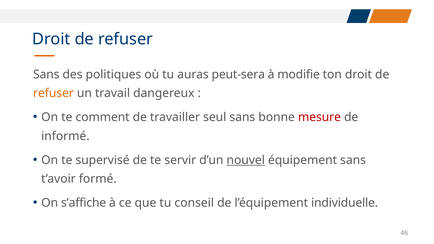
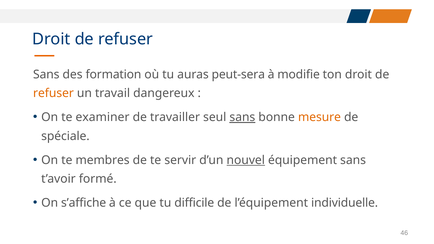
politiques: politiques -> formation (113, 75)
comment: comment -> examiner (103, 117)
sans underline: none -> present (242, 117)
mesure colour: red -> orange (319, 117)
informé: informé -> spéciale (65, 136)
supervisé: supervisé -> membres (103, 160)
conseil: conseil -> difficile (194, 203)
